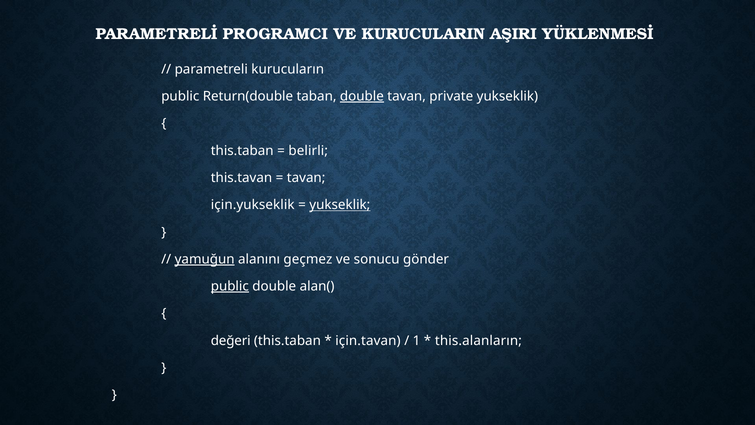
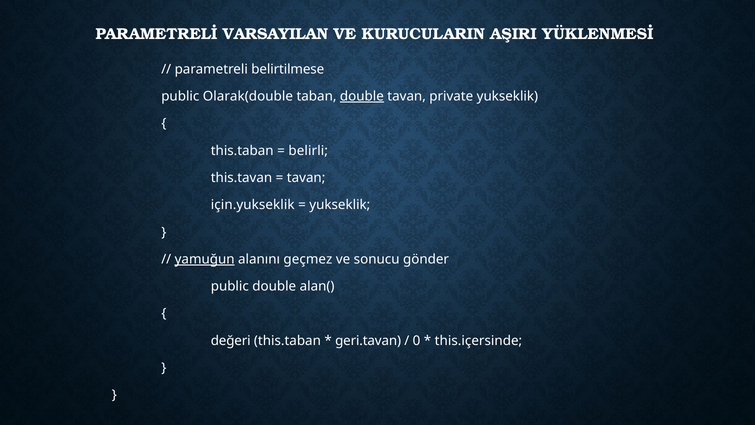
PROGRAMCI: PROGRAMCI -> VARSAYILAN (275, 34)
kurucuların: kurucuların -> belirtilmese (288, 69)
Return(double: Return(double -> Olarak(double (248, 96)
yukseklik underline: present -> none (340, 205)
public underline: present -> none (230, 286)
için.tavan: için.tavan -> geri.tavan (368, 340)
1: 1 -> 0 (417, 340)
this.alanların: this.alanların -> this.içersinde (478, 340)
